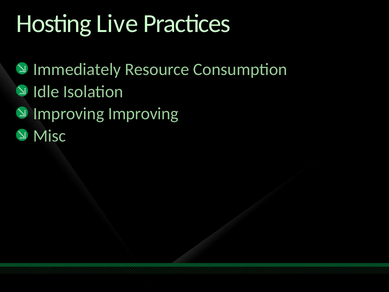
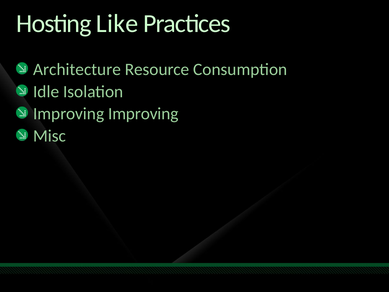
Live: Live -> Like (117, 24)
Immediately: Immediately -> Architecture (77, 69)
